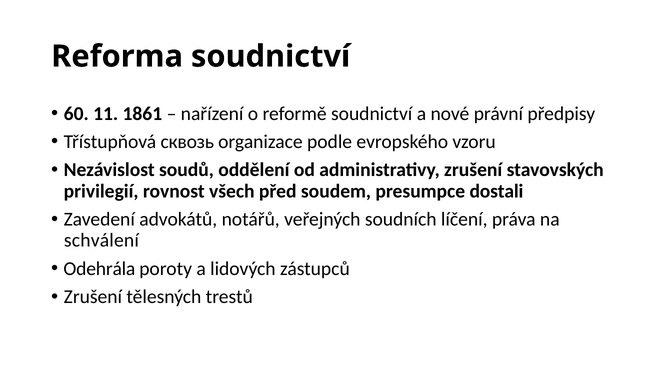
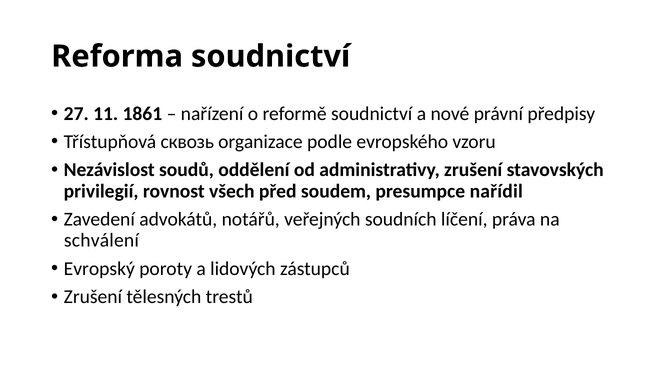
60: 60 -> 27 (76, 113)
dostali: dostali -> nařídil (496, 191)
Odehrála: Odehrála -> Evropský (99, 268)
